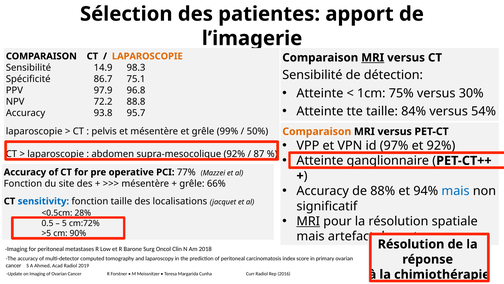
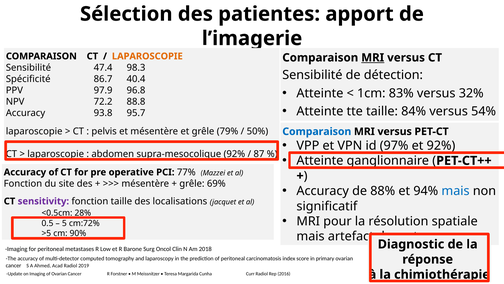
14.9: 14.9 -> 47.4 (103, 67)
75.1: 75.1 -> 40.4 (136, 79)
75%: 75% -> 83% (401, 93)
30%: 30% -> 32% (471, 93)
99%: 99% -> 79% (228, 131)
Comparaison colour: orange -> blue (317, 131)
66%: 66% -> 69% (216, 183)
sensitivity colour: blue -> purple (43, 201)
MRI underline: present -> none (308, 221)
Résolution: Résolution -> Diagnostic (411, 244)
